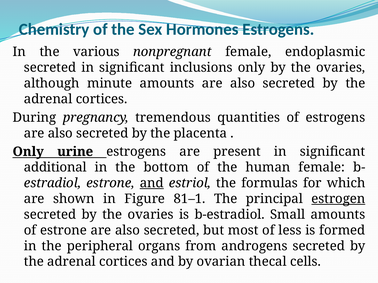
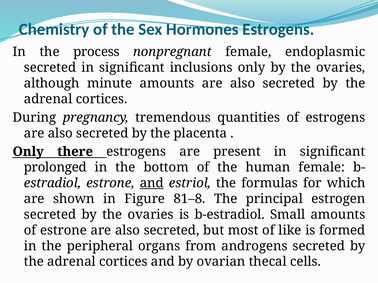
various: various -> process (96, 52)
urine: urine -> there (75, 152)
additional: additional -> prolonged (55, 168)
81–1: 81–1 -> 81–8 (190, 199)
estrogen underline: present -> none (338, 199)
less: less -> like (290, 231)
